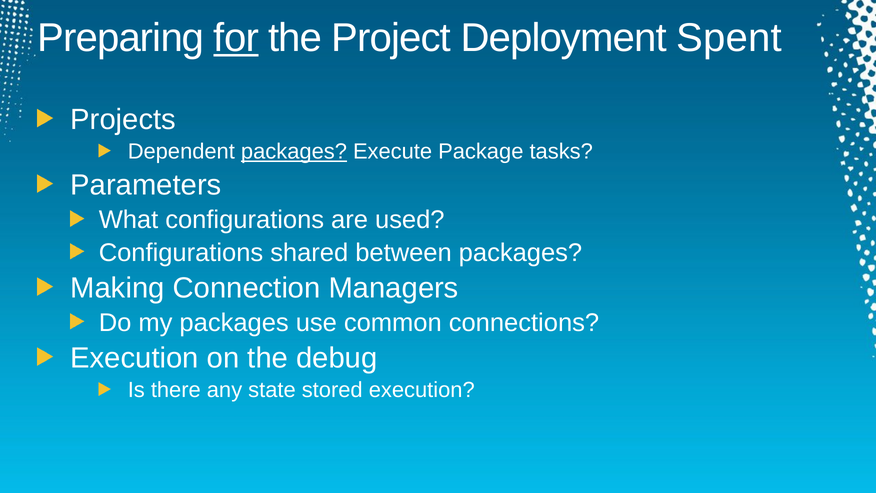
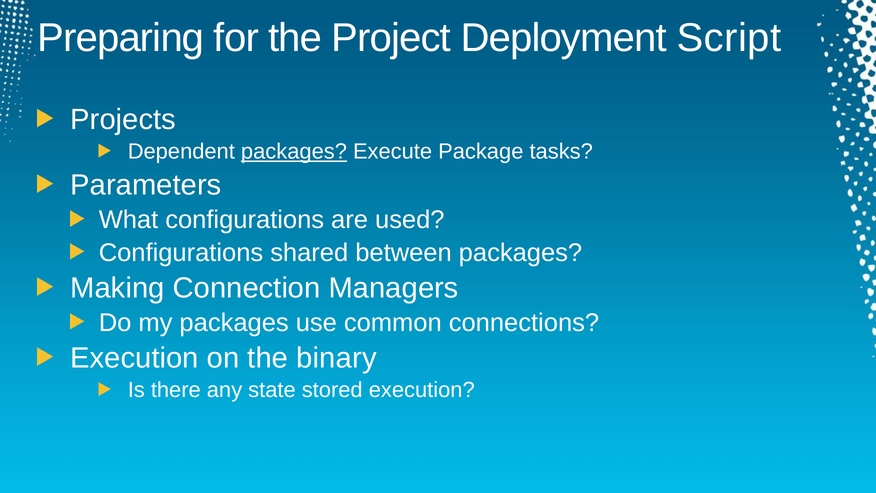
for underline: present -> none (236, 38)
Spent: Spent -> Script (729, 38)
debug: debug -> binary (337, 358)
